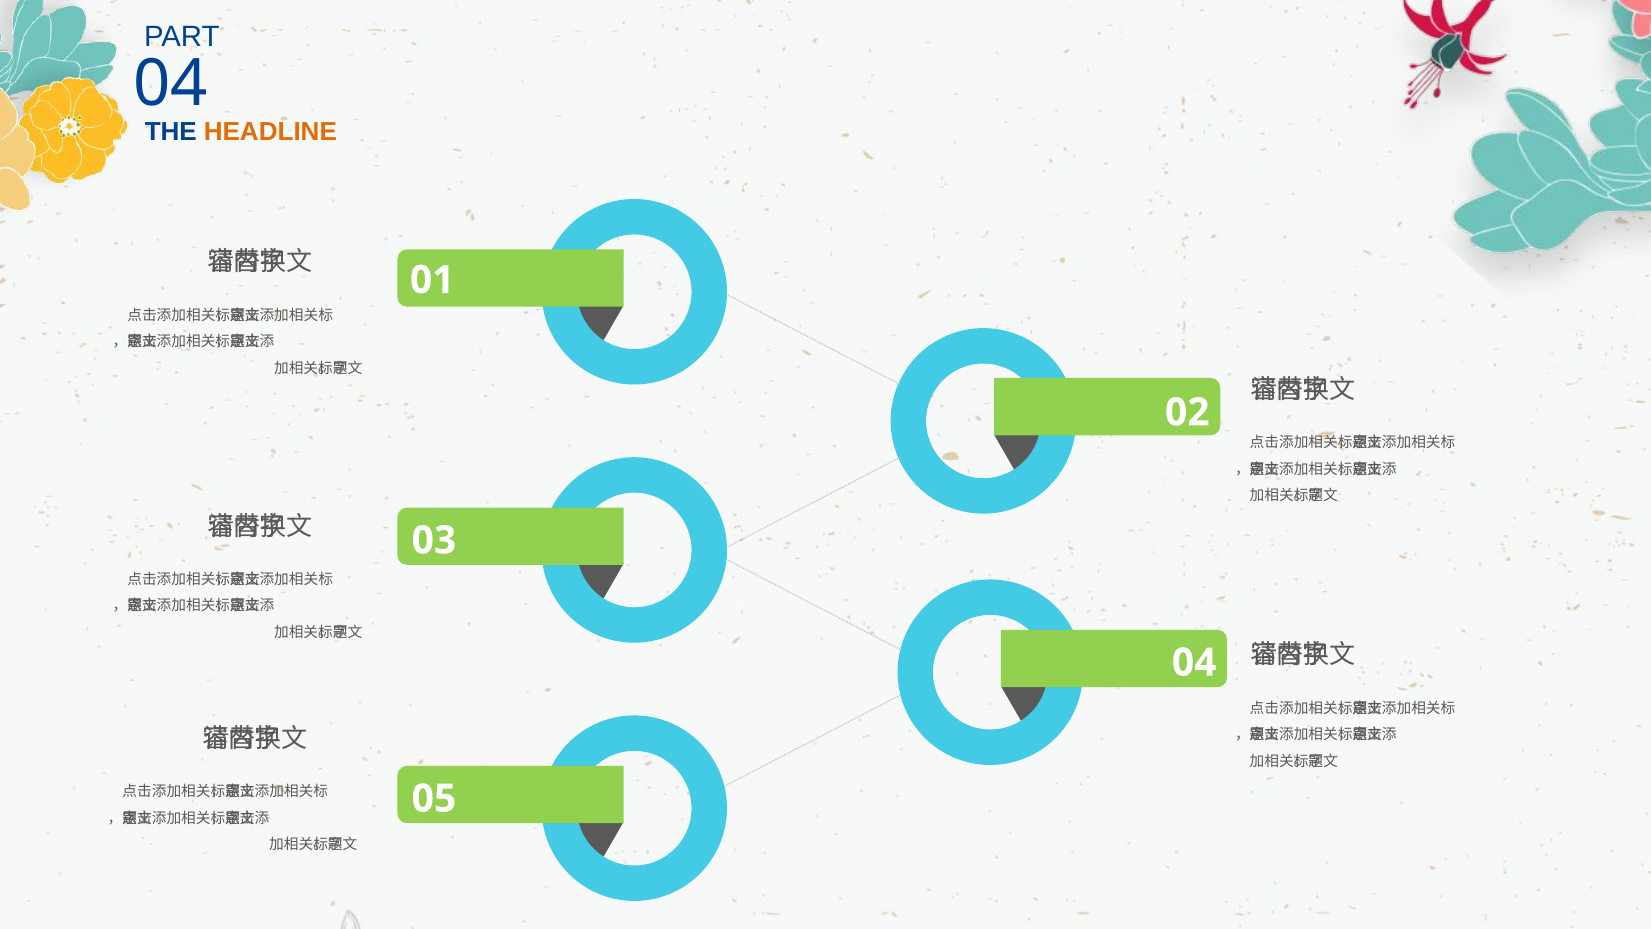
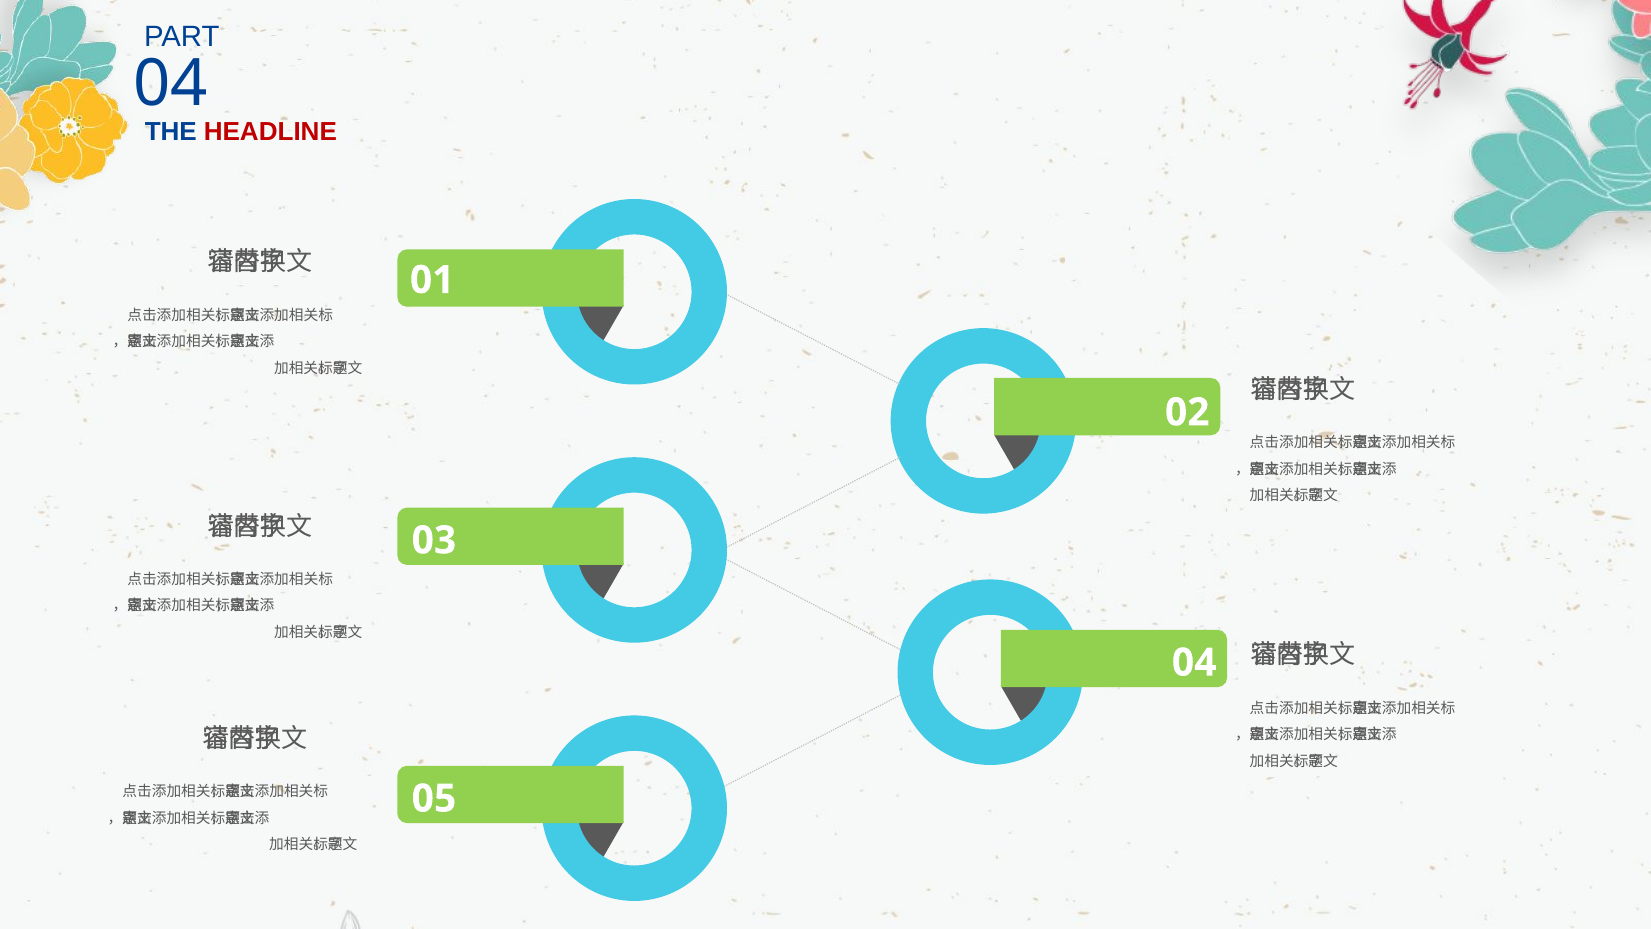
HEADLINE colour: orange -> red (270, 132)
